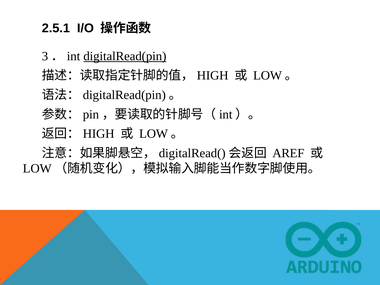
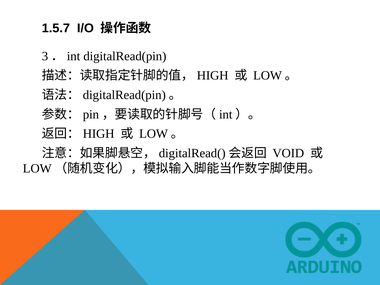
2.5.1: 2.5.1 -> 1.5.7 (56, 28)
digitalRead(pin underline: present -> none (125, 56)
AREF: AREF -> VOID (288, 153)
